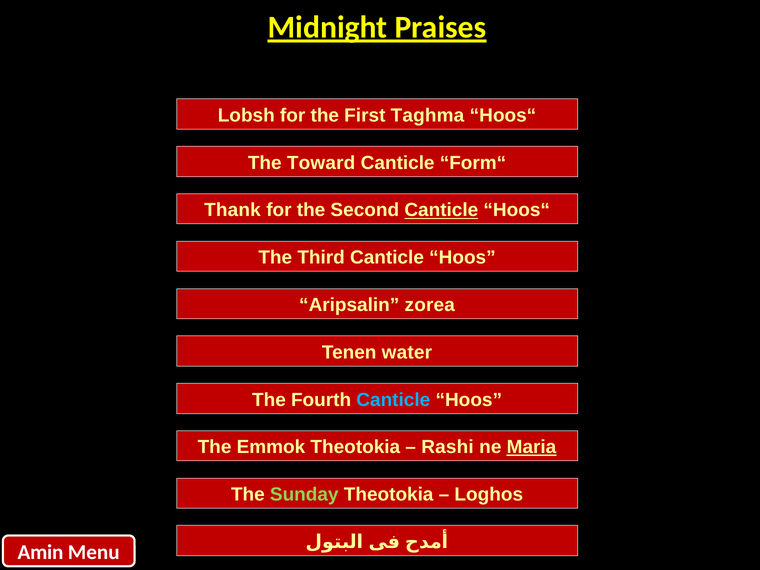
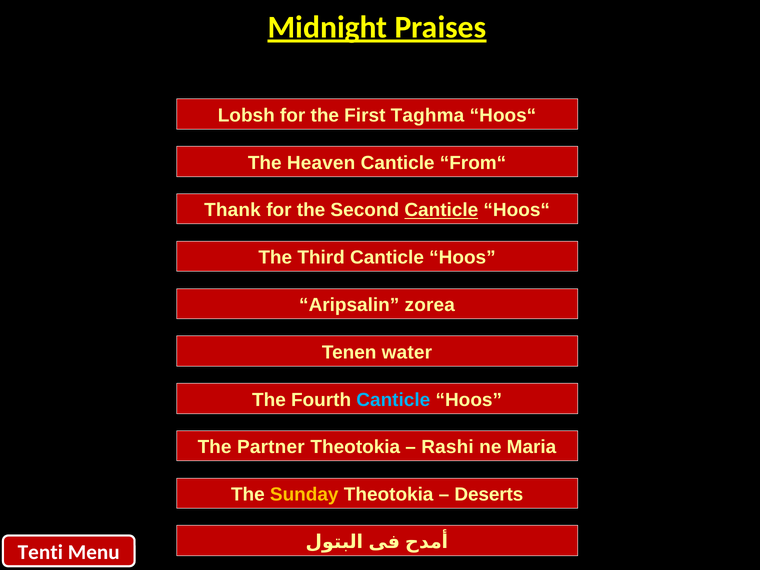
Toward: Toward -> Heaven (321, 163)
Form“: Form“ -> From“ (473, 163)
Emmok: Emmok -> Partner (271, 447)
Maria underline: present -> none (531, 447)
Sunday colour: light green -> yellow (304, 494)
Loghos: Loghos -> Deserts (489, 494)
Amin: Amin -> Tenti (40, 552)
